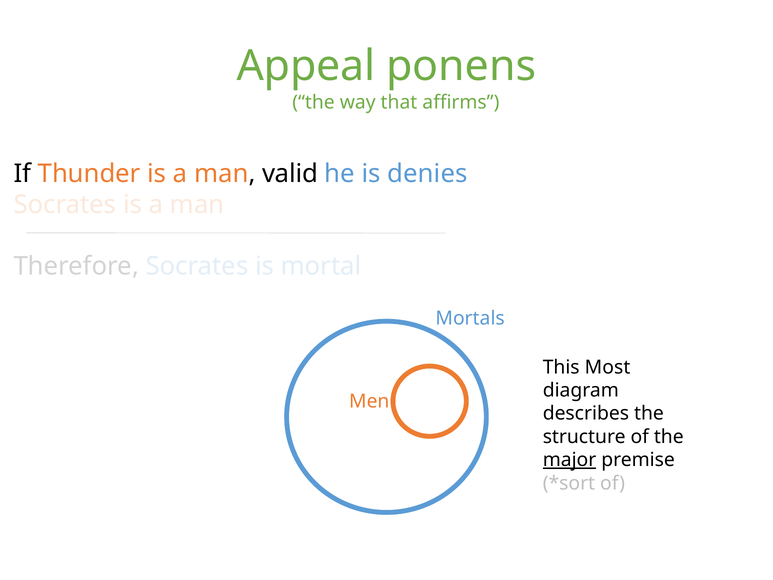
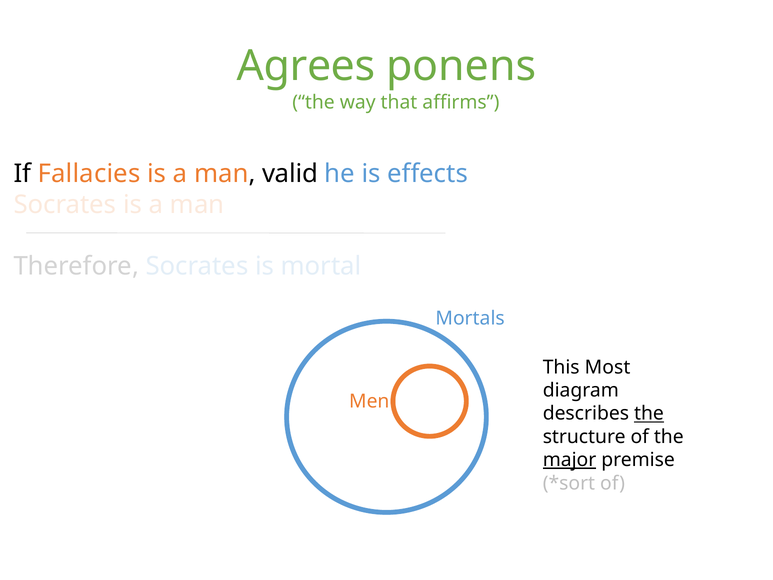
Appeal: Appeal -> Agrees (306, 66)
Thunder: Thunder -> Fallacies (89, 174)
denies: denies -> effects (428, 174)
the underline: none -> present (649, 413)
